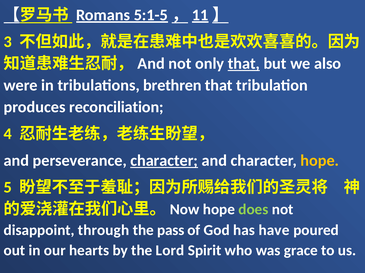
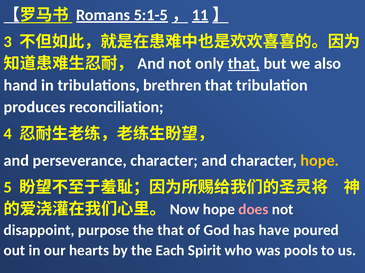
were: were -> hand (21, 85)
character underline: present -> none (164, 161)
does colour: light green -> pink (253, 210)
through: through -> purpose (104, 231)
the pass: pass -> that (171, 231)
Lord: Lord -> Each (170, 251)
grace: grace -> pools (301, 251)
